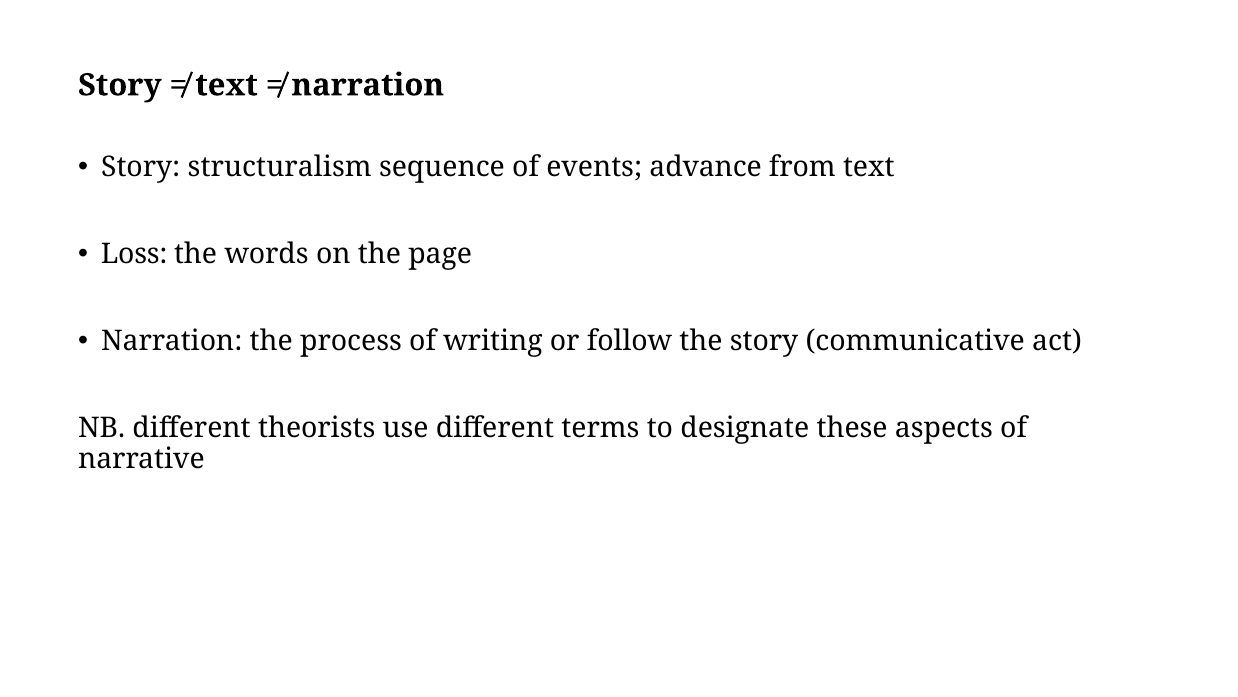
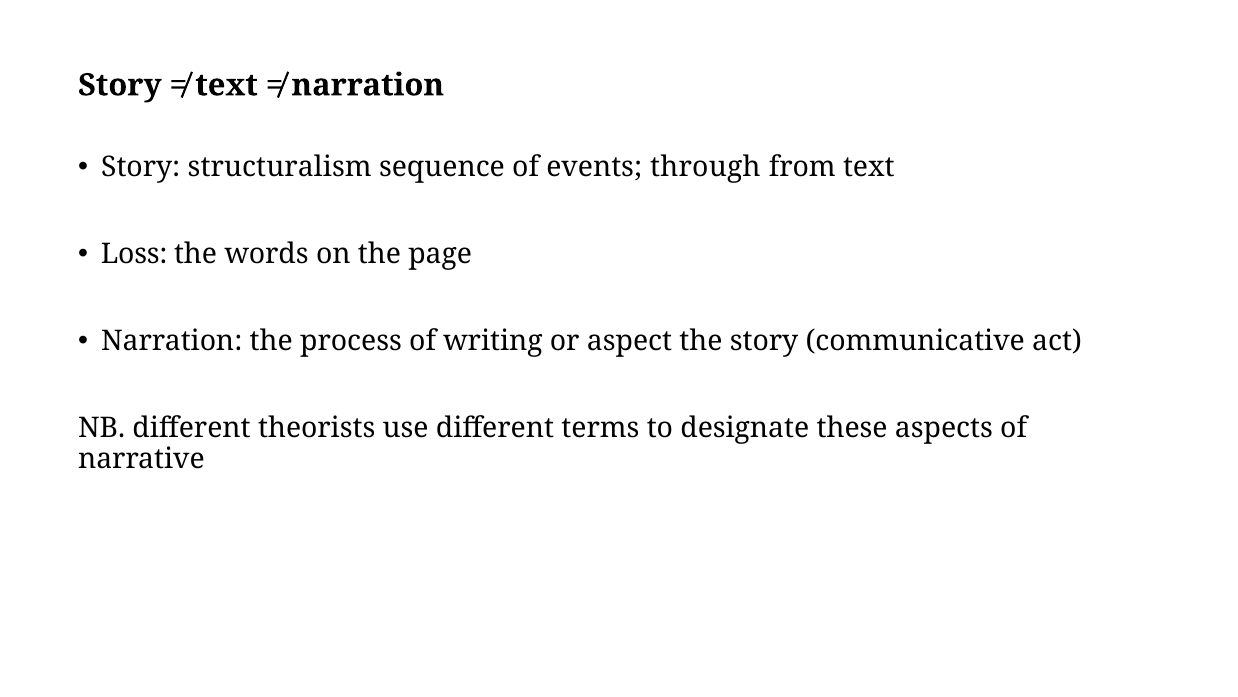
advance: advance -> through (705, 167)
follow: follow -> aspect (630, 341)
